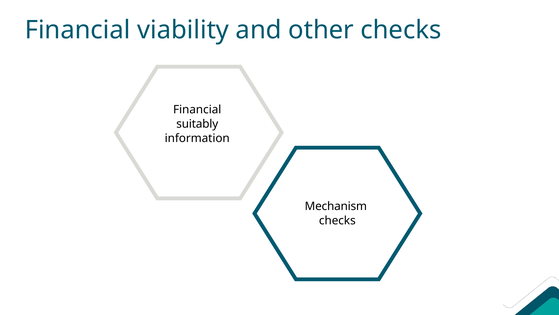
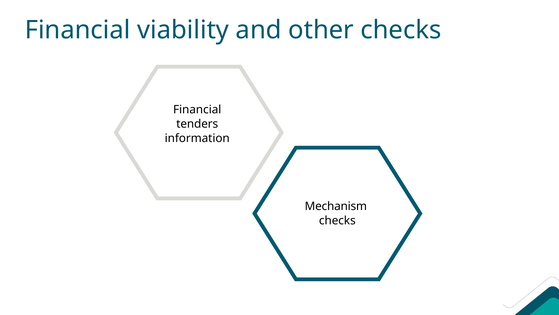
suitably: suitably -> tenders (197, 124)
